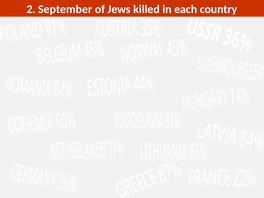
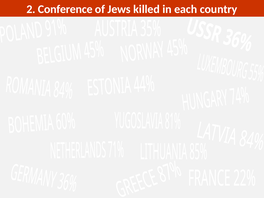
September: September -> Conference (65, 9)
